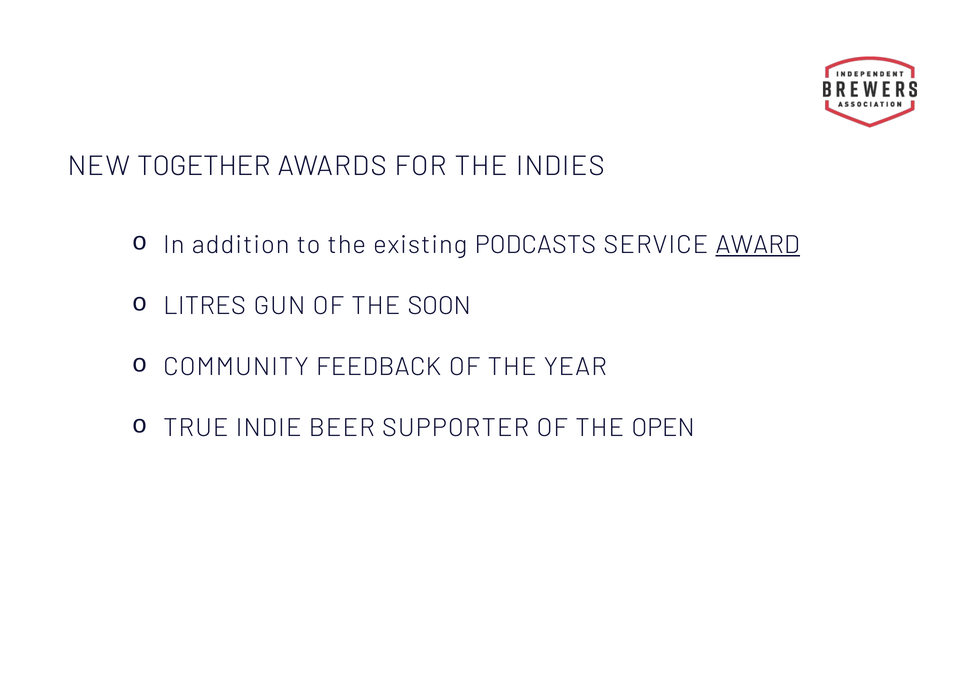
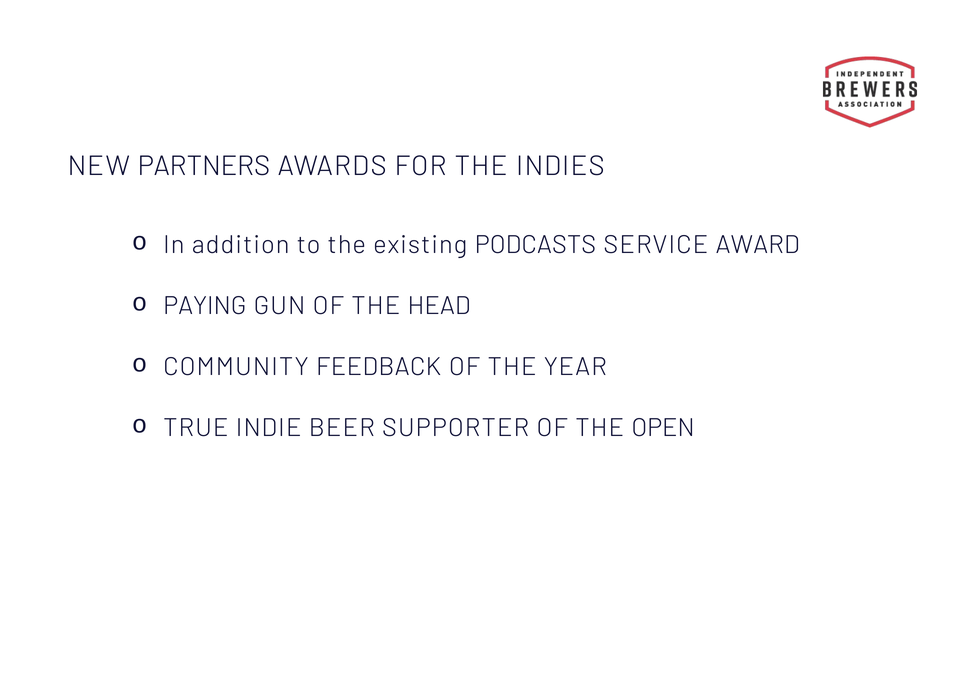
TOGETHER: TOGETHER -> PARTNERS (204, 166)
AWARD underline: present -> none (758, 245)
LITRES: LITRES -> PAYING (205, 306)
SOON: SOON -> HEAD (439, 306)
